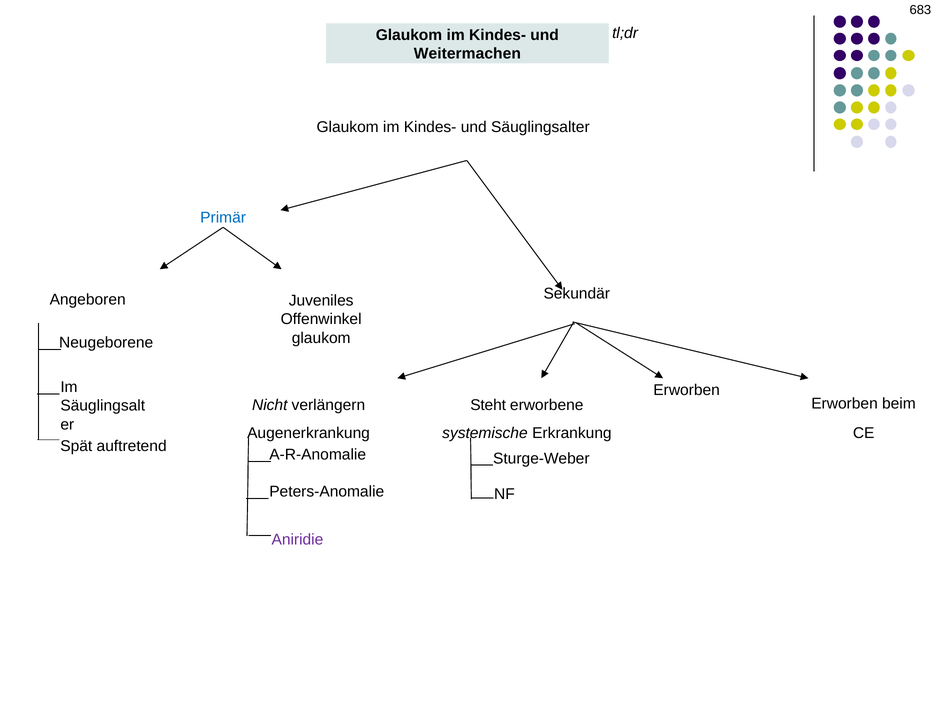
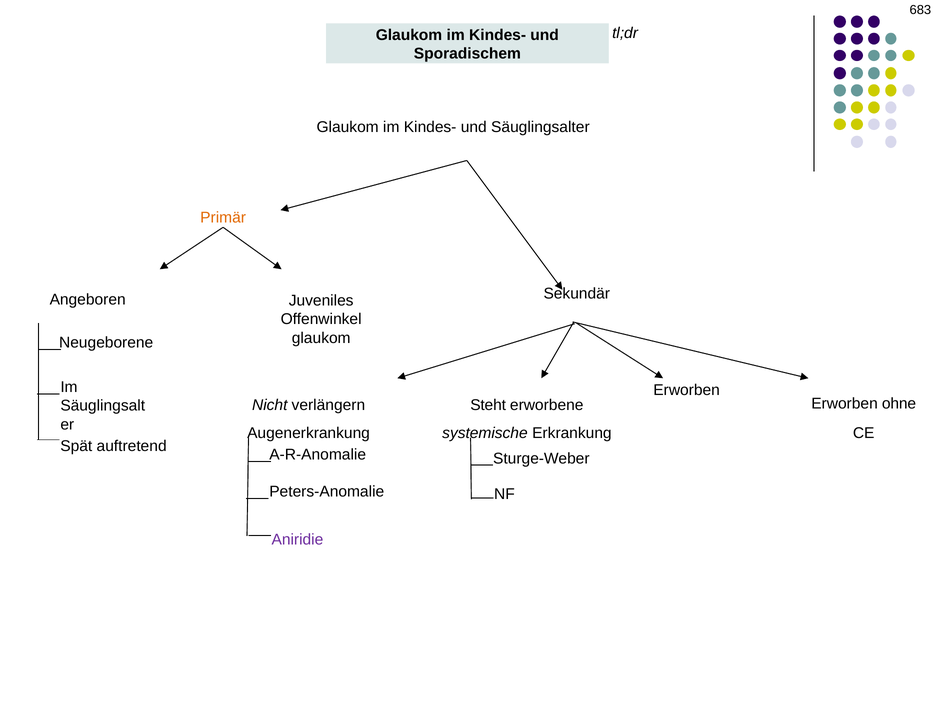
Weitermachen: Weitermachen -> Sporadischem (467, 54)
Primär colour: blue -> orange (223, 218)
beim: beim -> ohne (899, 404)
